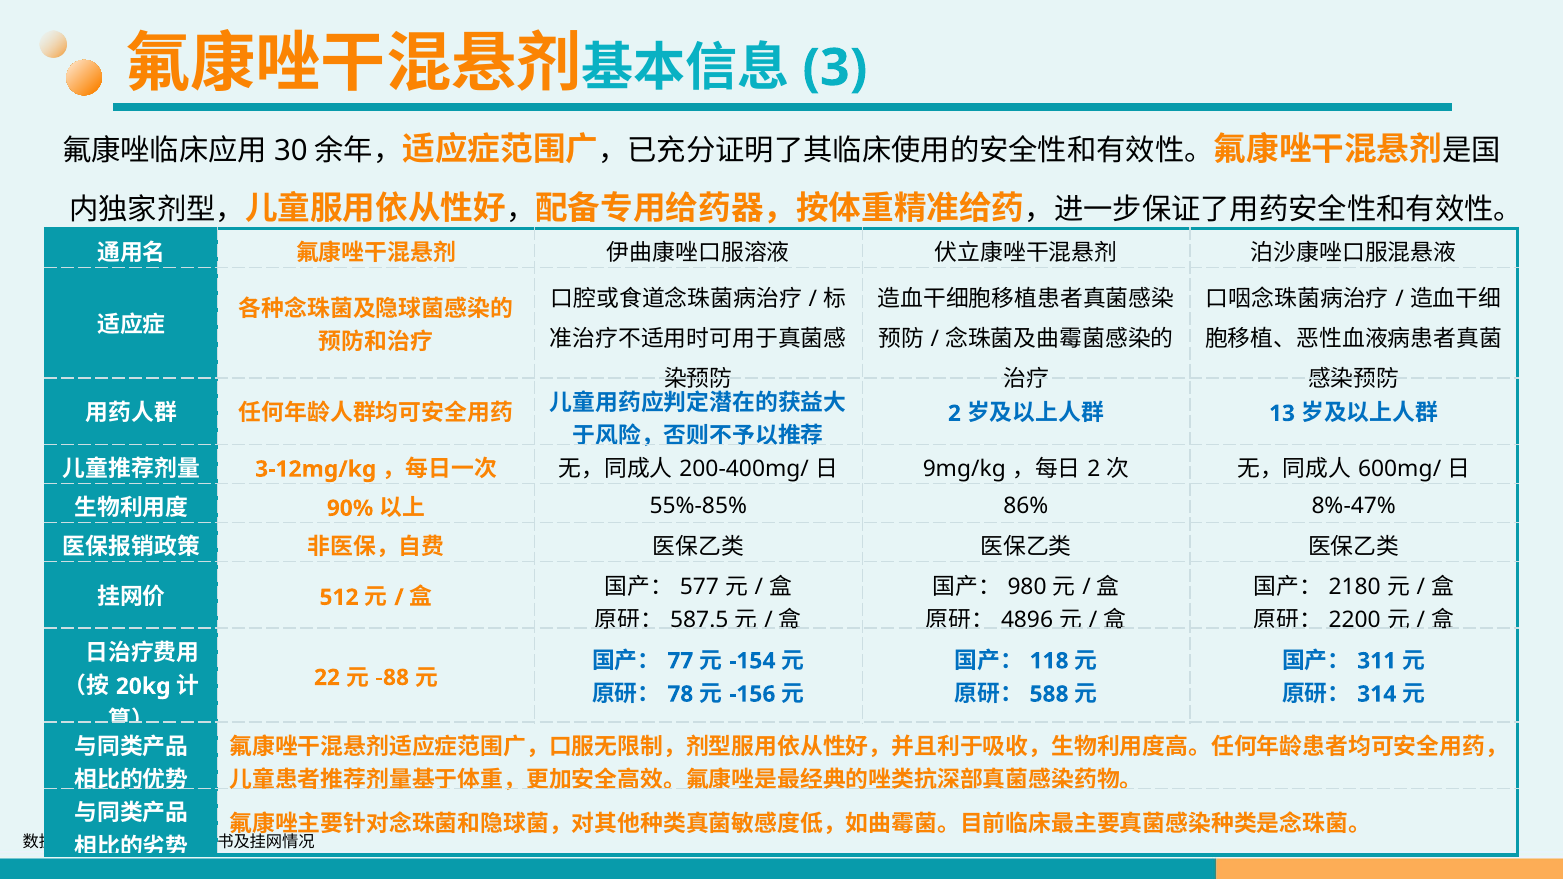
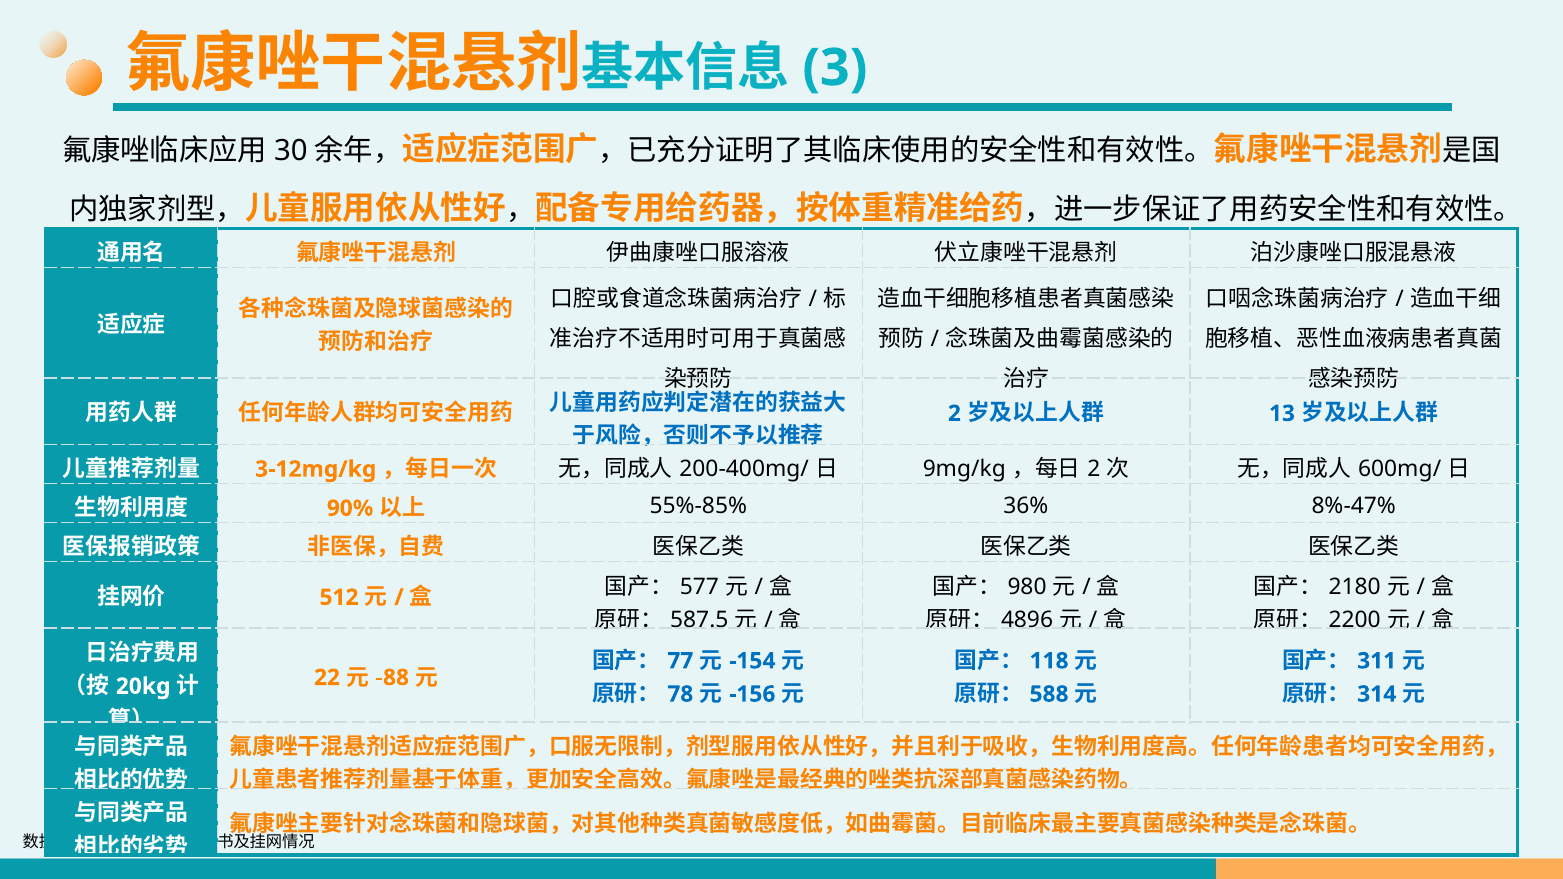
86%: 86% -> 36% (1026, 506)
